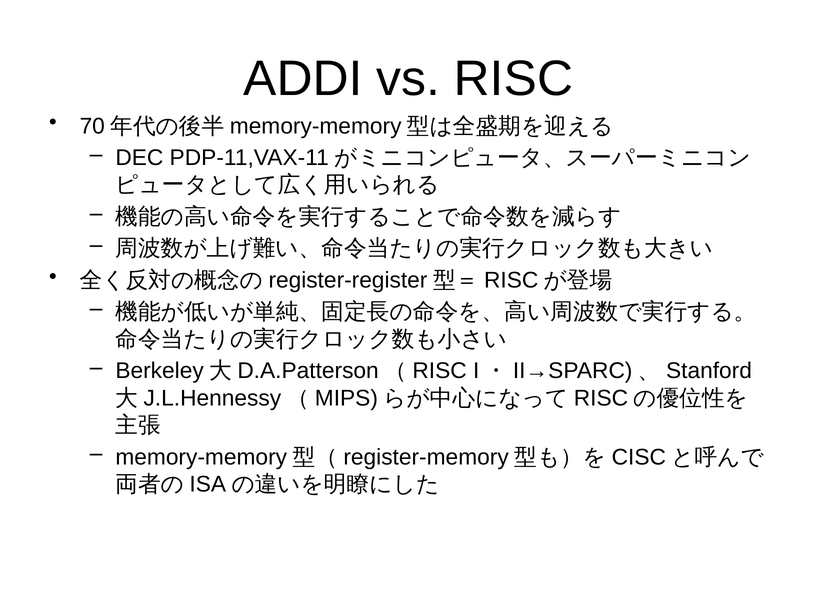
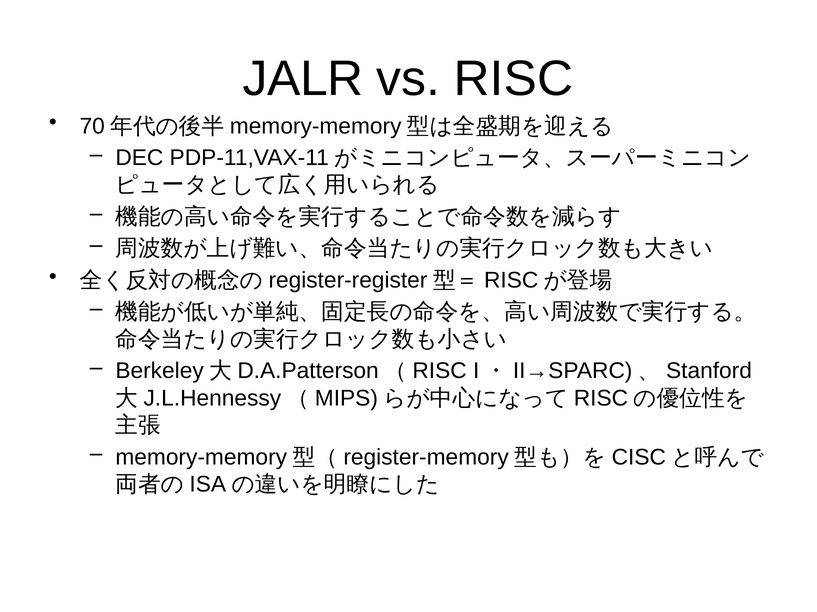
ADDI: ADDI -> JALR (303, 79)
